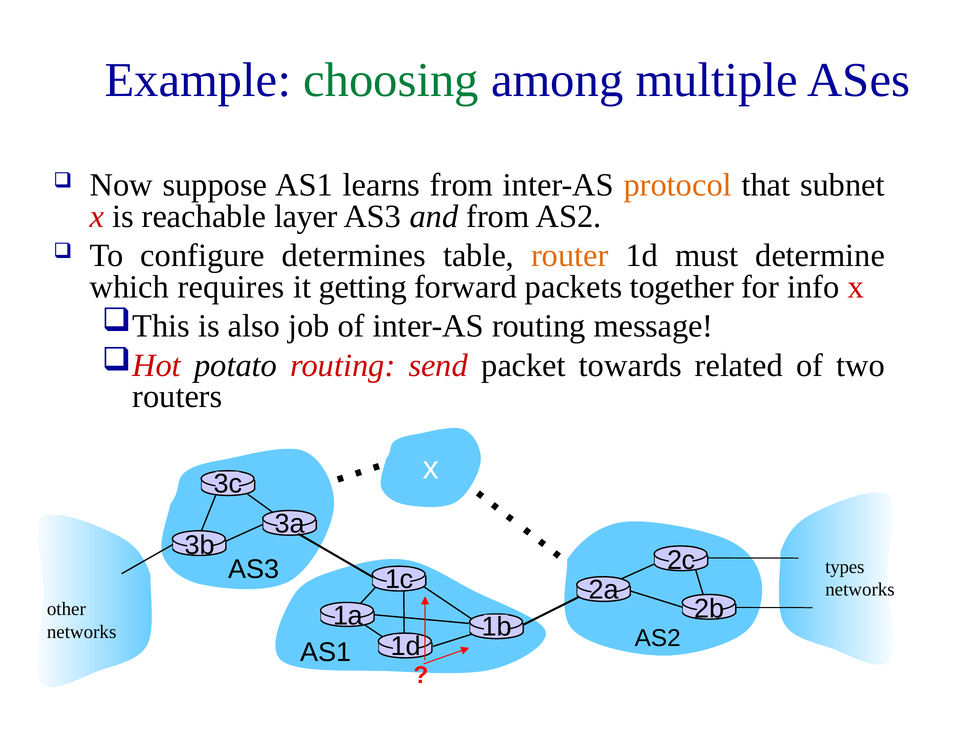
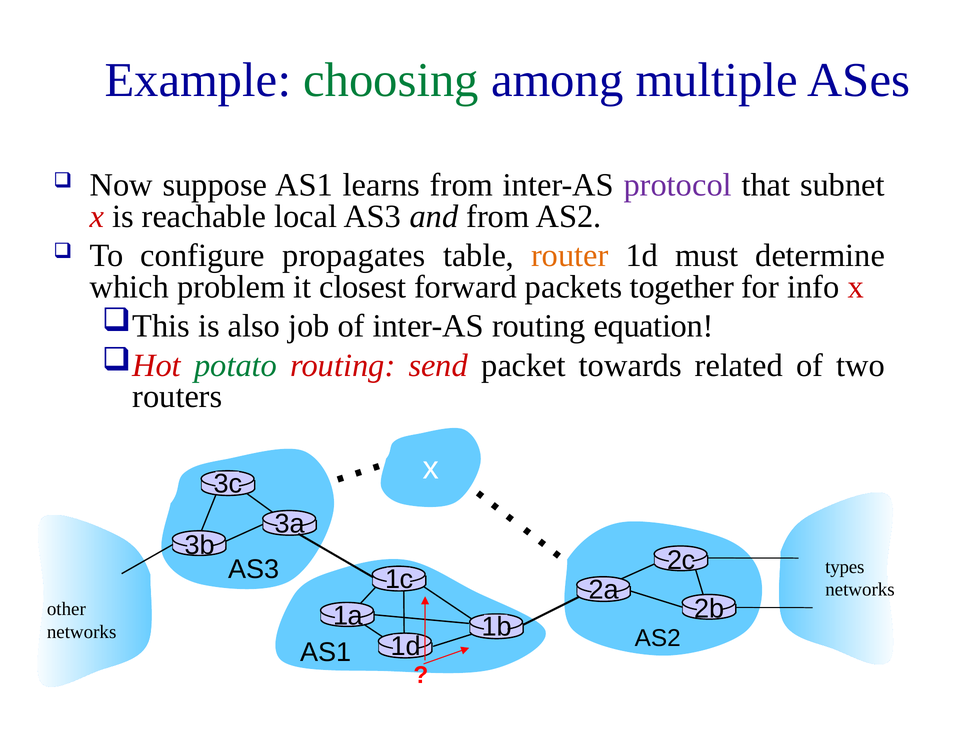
protocol colour: orange -> purple (678, 185)
layer: layer -> local (306, 217)
determines: determines -> propagates (354, 256)
requires: requires -> problem (231, 287)
getting: getting -> closest (363, 287)
message: message -> equation (654, 326)
potato colour: black -> green (236, 366)
